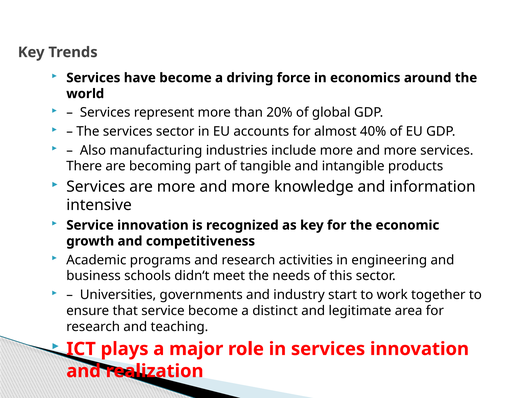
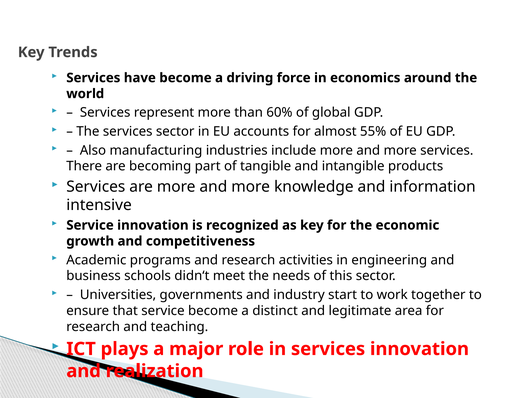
20%: 20% -> 60% (279, 113)
40%: 40% -> 55% (373, 132)
